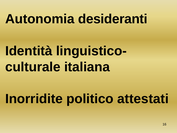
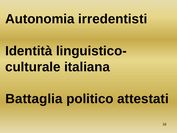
desideranti: desideranti -> irredentisti (113, 19)
Inorridite: Inorridite -> Battaglia (34, 99)
